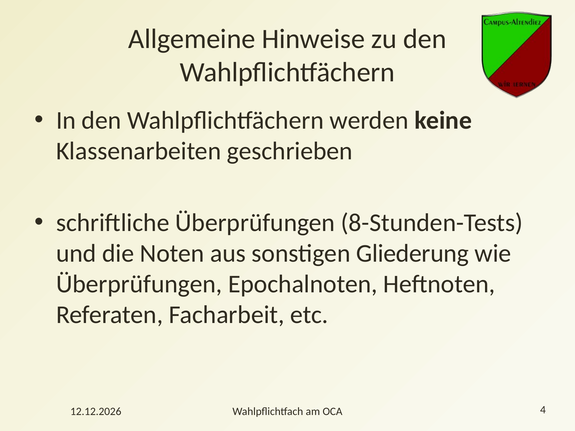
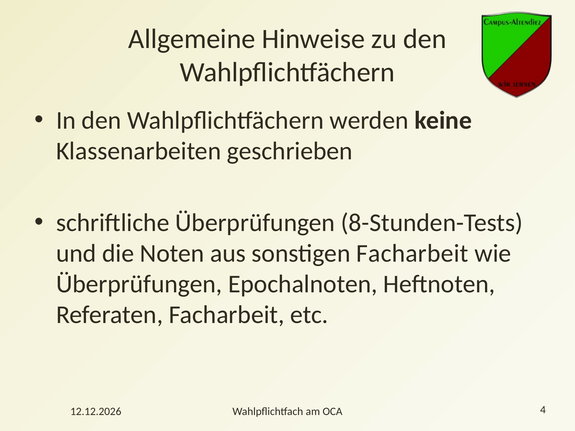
sonstigen Gliederung: Gliederung -> Facharbeit (412, 254)
